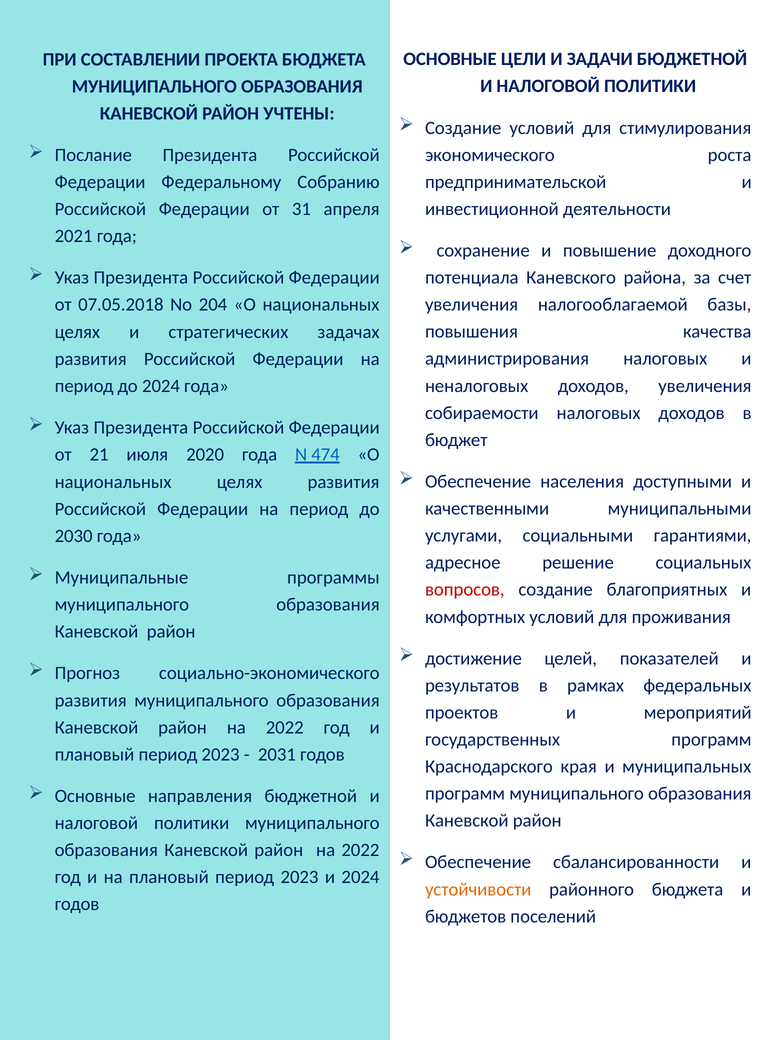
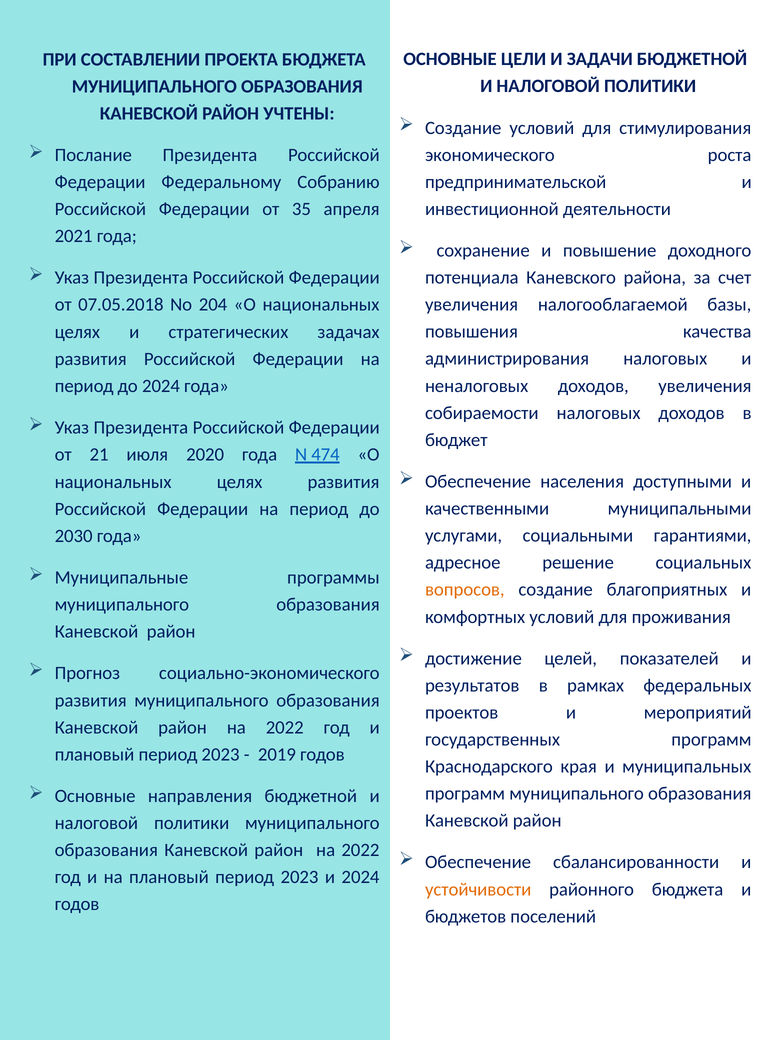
31: 31 -> 35 (301, 209)
вопросов colour: red -> orange (465, 590)
2031: 2031 -> 2019 (277, 754)
